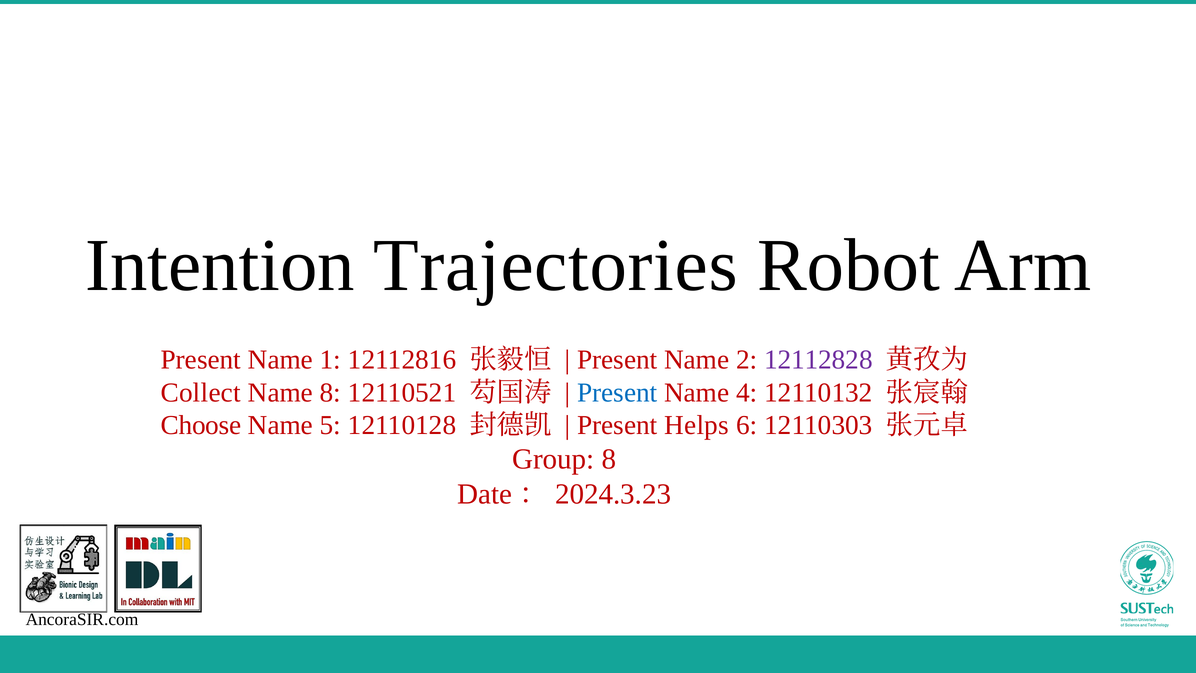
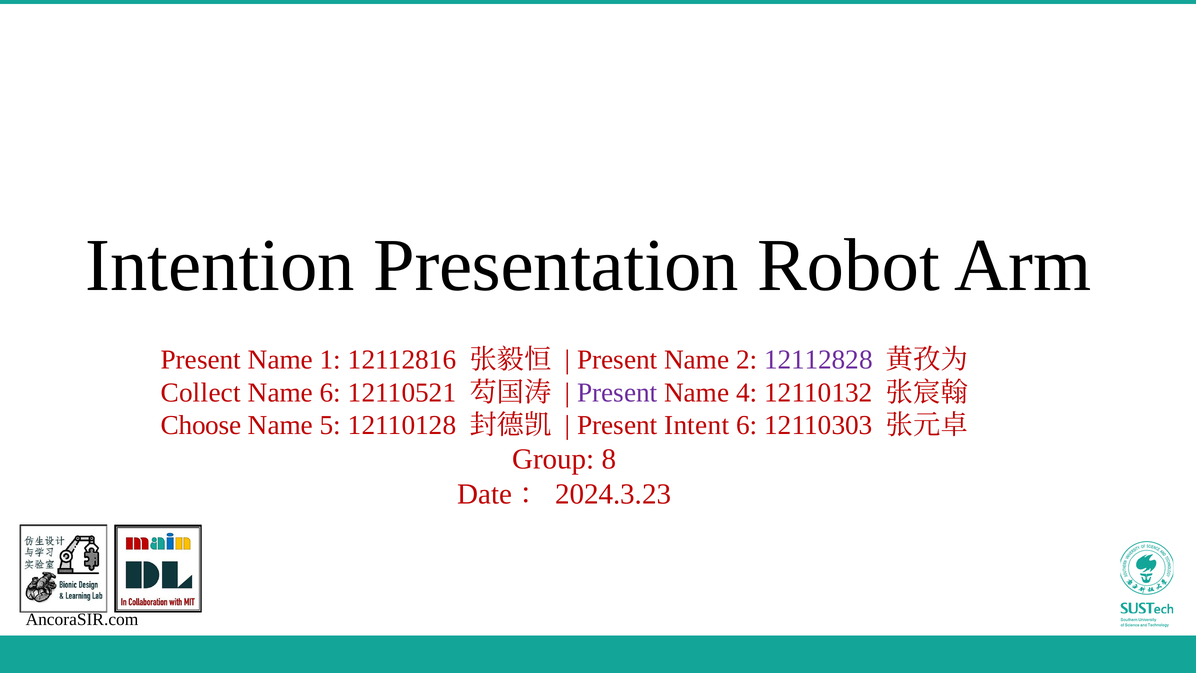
Trajectories: Trajectories -> Presentation (556, 265)
Name 8: 8 -> 6 (330, 392)
Present colour: blue -> purple (617, 392)
Helps: Helps -> Intent (697, 425)
